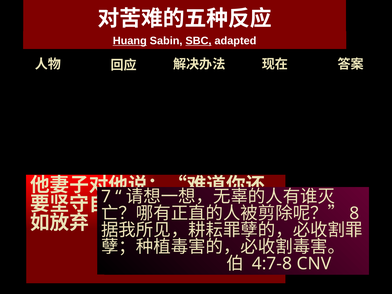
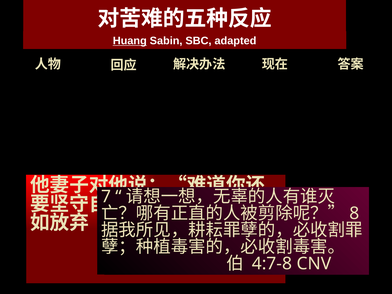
SBC underline: present -> none (198, 41)
